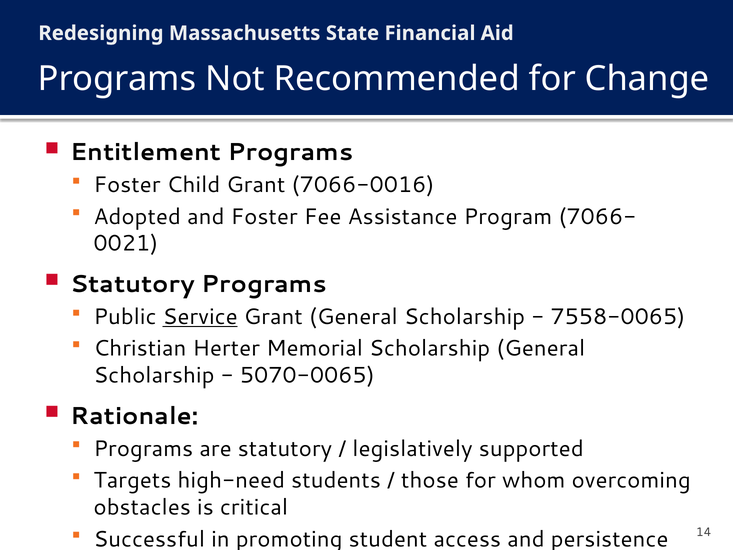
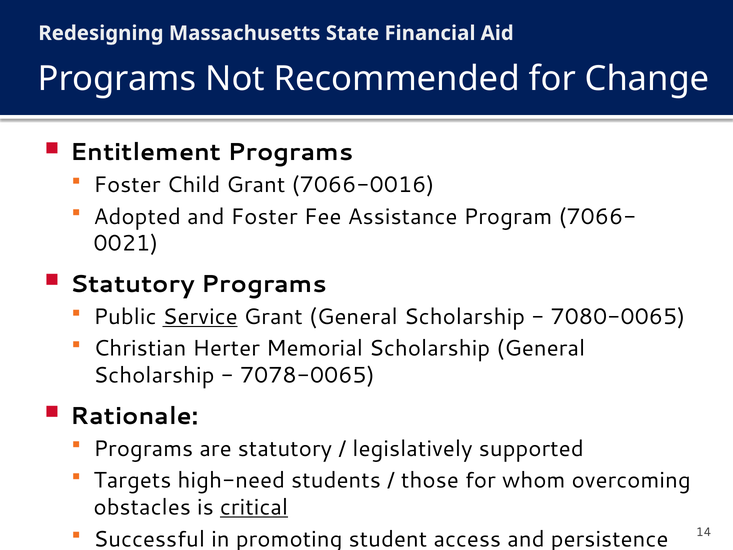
7558-0065: 7558-0065 -> 7080-0065 (618, 317)
5070-0065: 5070-0065 -> 7078-0065 (307, 375)
critical underline: none -> present (254, 507)
